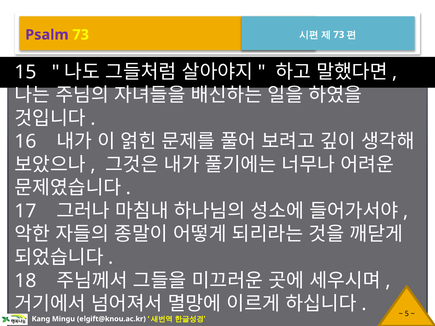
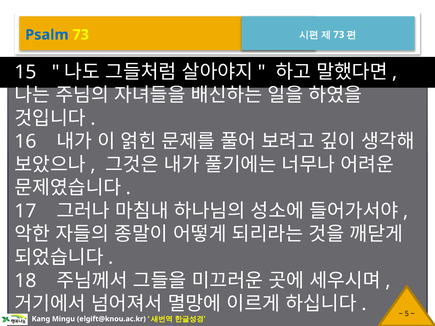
Psalm colour: purple -> blue (47, 35)
